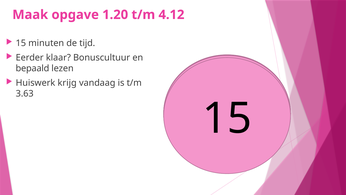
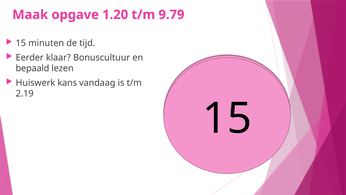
4.12: 4.12 -> 9.79 (171, 15)
krijg: krijg -> kans (67, 83)
3.63: 3.63 -> 2.19 (25, 94)
